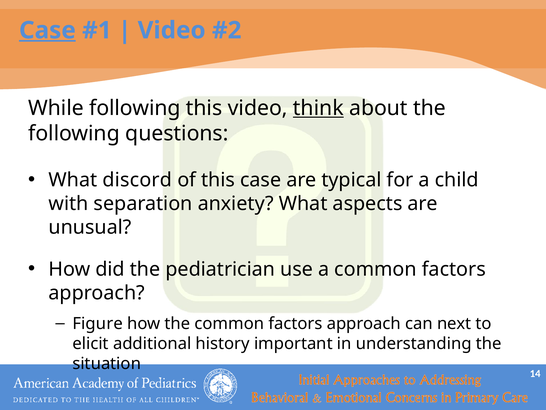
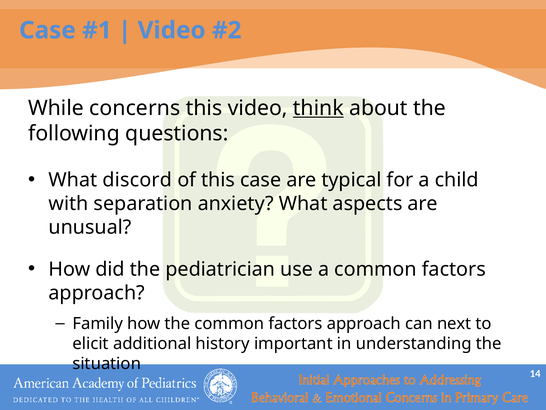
Case underline: present -> none (47, 30)
While following: following -> concerns (135, 108)
Figure: Figure -> Family (98, 323)
